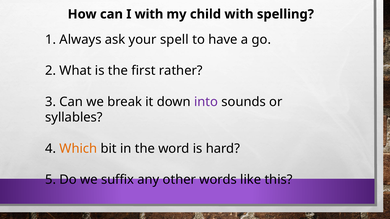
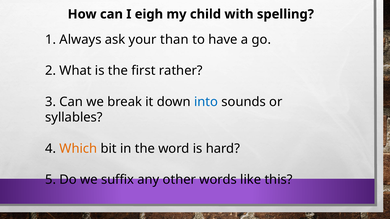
I with: with -> eigh (149, 14)
spell: spell -> than (174, 40)
into colour: purple -> blue (206, 102)
